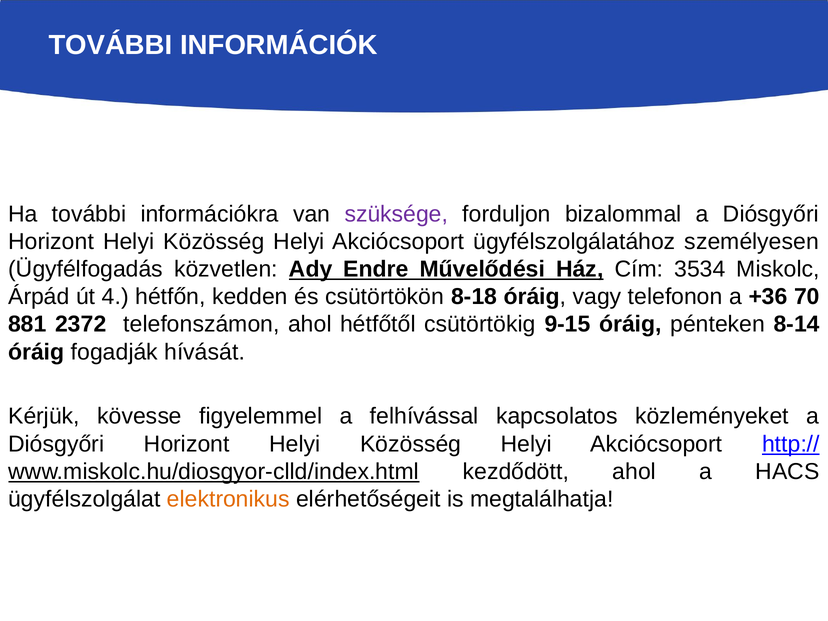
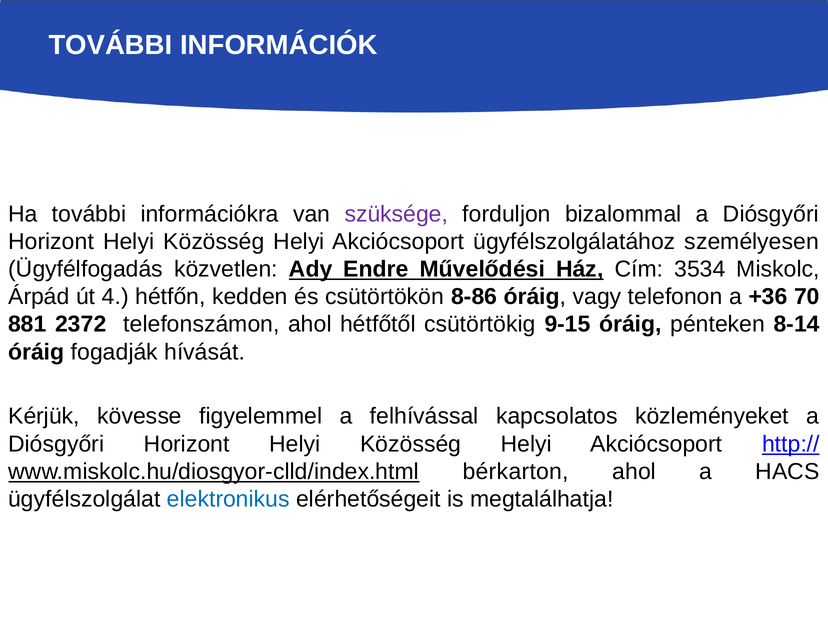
8-18: 8-18 -> 8-86 (474, 297)
kezdődött: kezdődött -> bérkarton (516, 472)
elektronikus colour: orange -> blue (228, 499)
